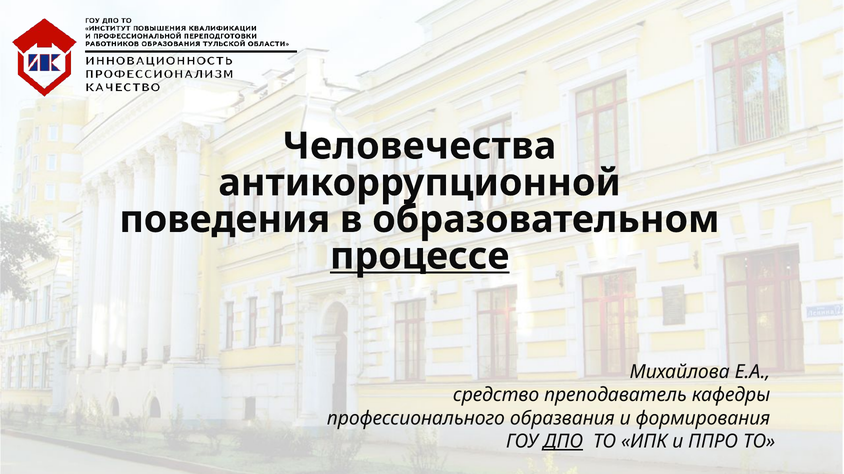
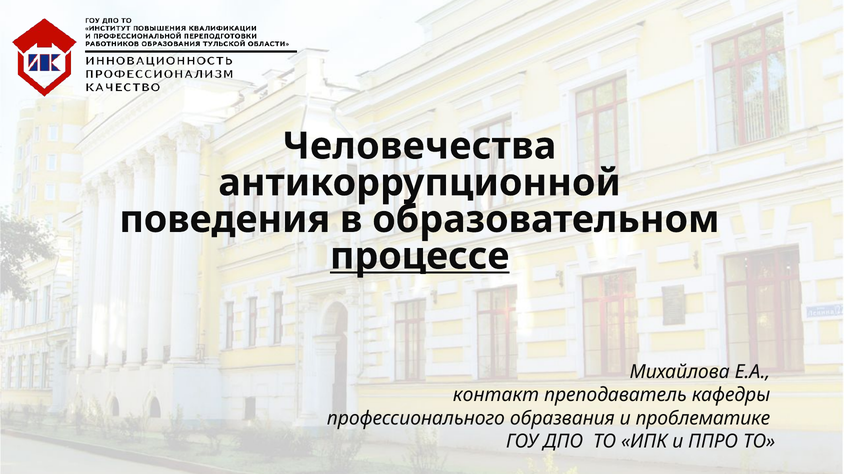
средство: средство -> контакт (496, 396)
формирования: формирования -> проблематике (703, 419)
ДПО underline: present -> none (563, 442)
